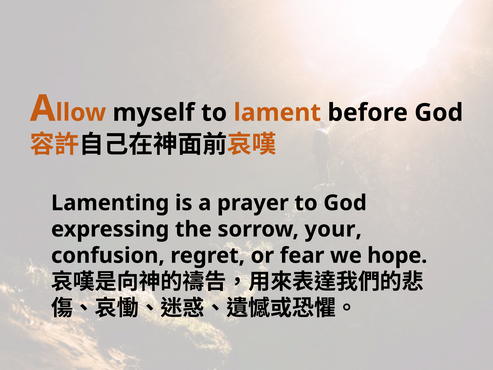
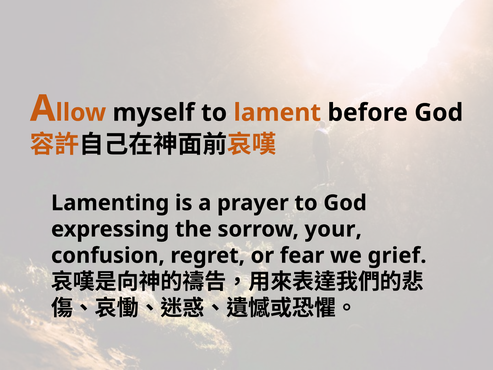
hope: hope -> grief (397, 255)
